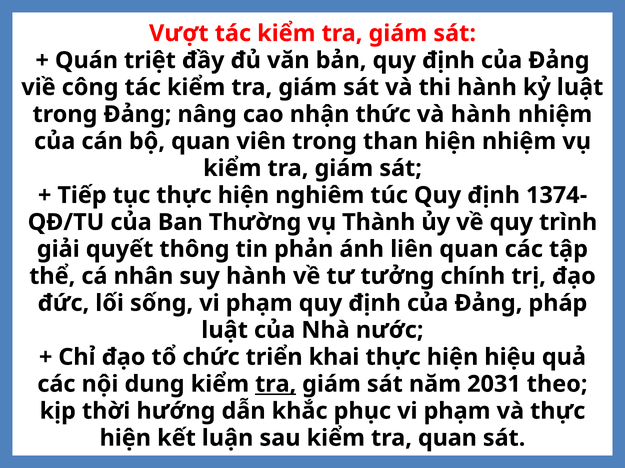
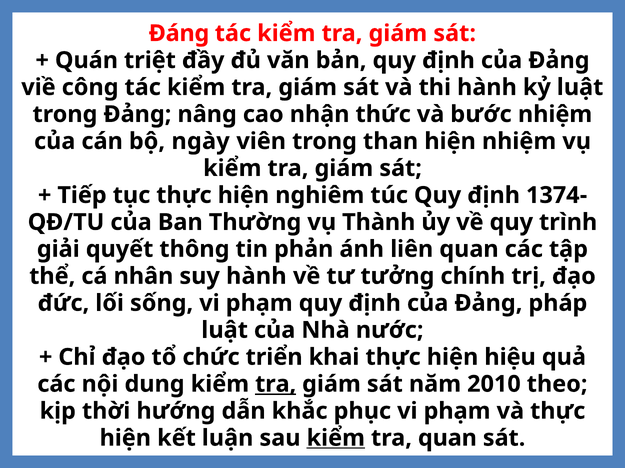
Vượt: Vượt -> Đáng (179, 33)
và hành: hành -> bước (481, 114)
bộ quan: quan -> ngày (201, 141)
2031: 2031 -> 2010 (494, 385)
kiểm underline: none -> present (336, 439)
